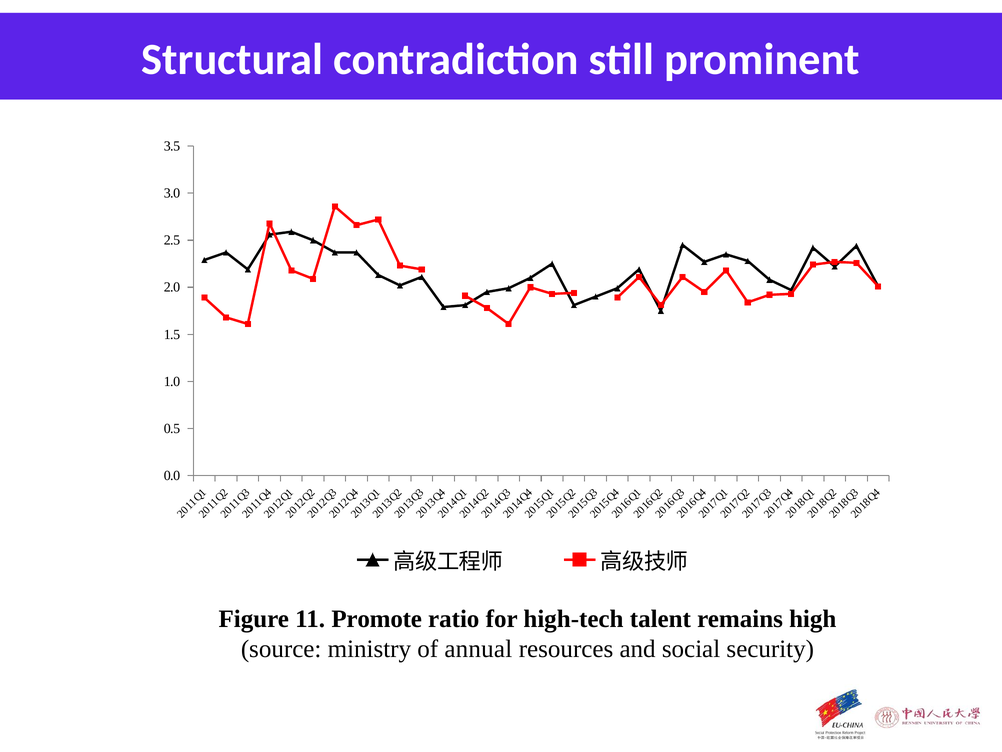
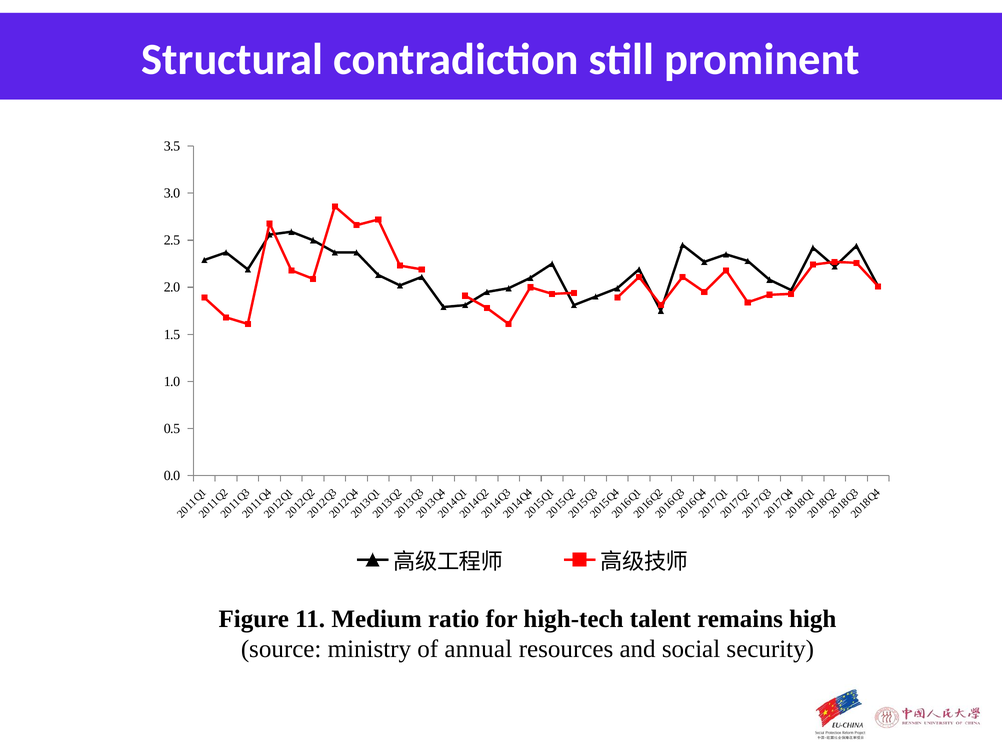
Promote: Promote -> Medium (377, 618)
